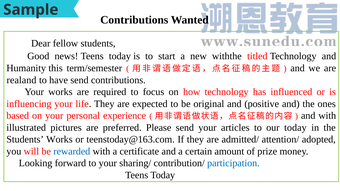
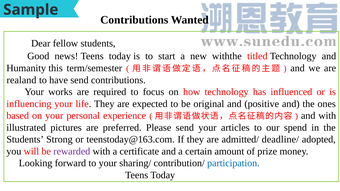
our today: today -> spend (295, 128)
Students Works: Works -> Strong (59, 140)
attention/: attention/ -> deadline/ (280, 140)
rewarded colour: blue -> purple (72, 152)
